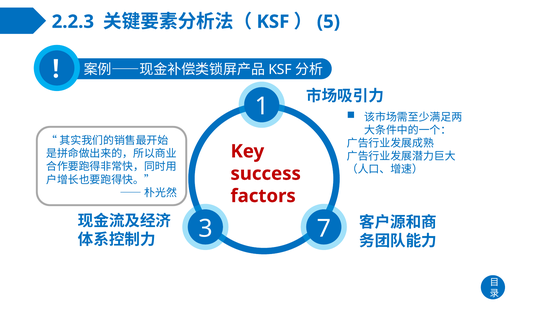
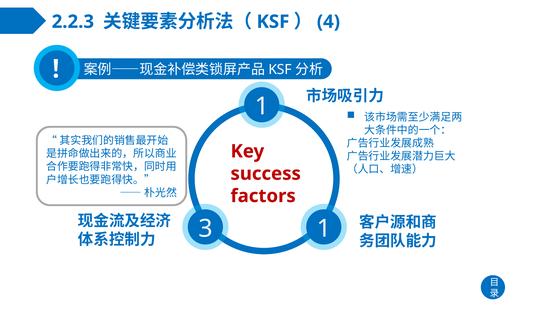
5: 5 -> 4 (328, 22)
7: 7 -> 1 (324, 229)
